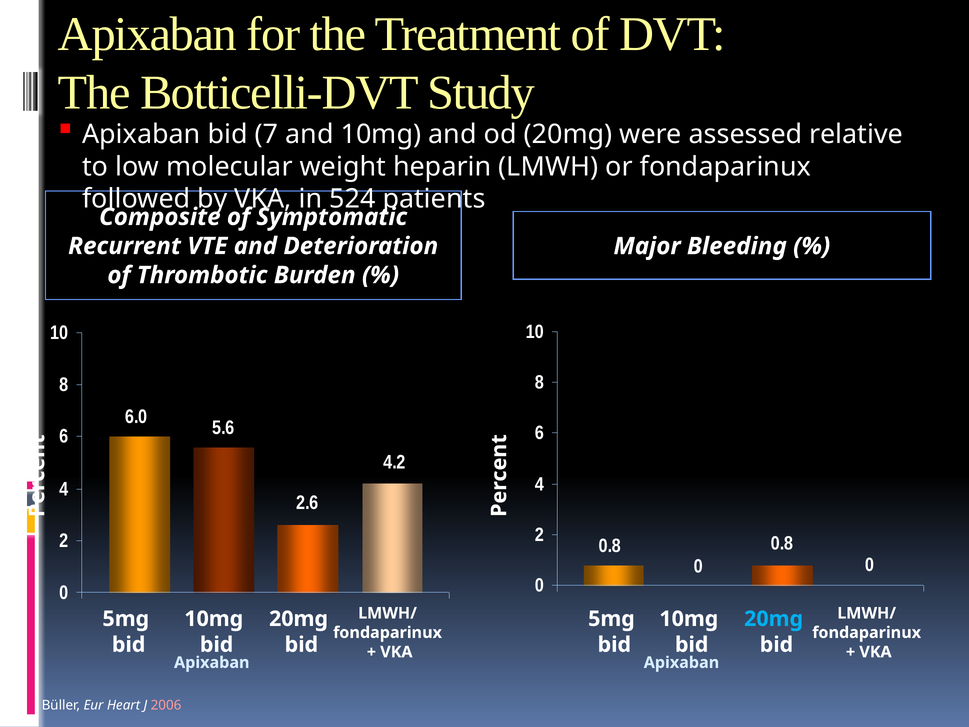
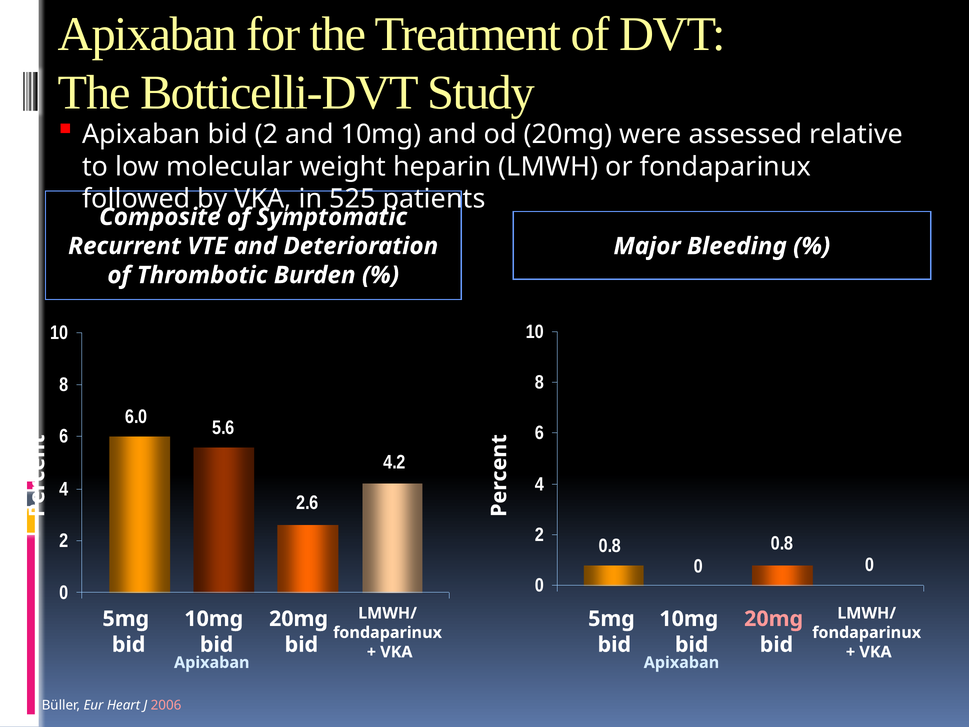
bid 7: 7 -> 2 (267, 134)
524: 524 -> 525 (352, 199)
20mg colour: light blue -> pink (774, 619)
